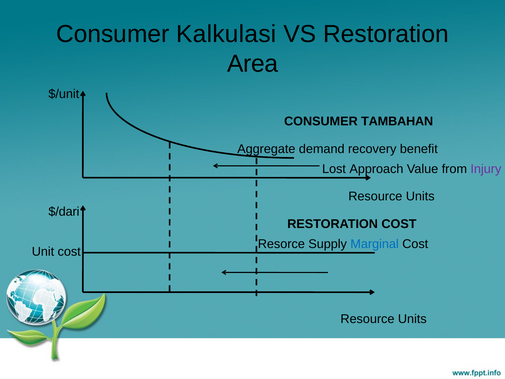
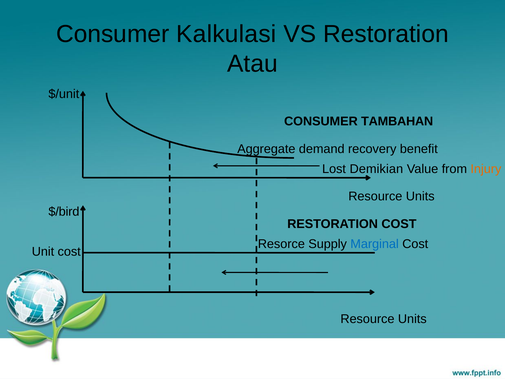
Area: Area -> Atau (252, 64)
Approach: Approach -> Demikian (376, 169)
Injury colour: purple -> orange (486, 169)
$/dari: $/dari -> $/bird (64, 211)
